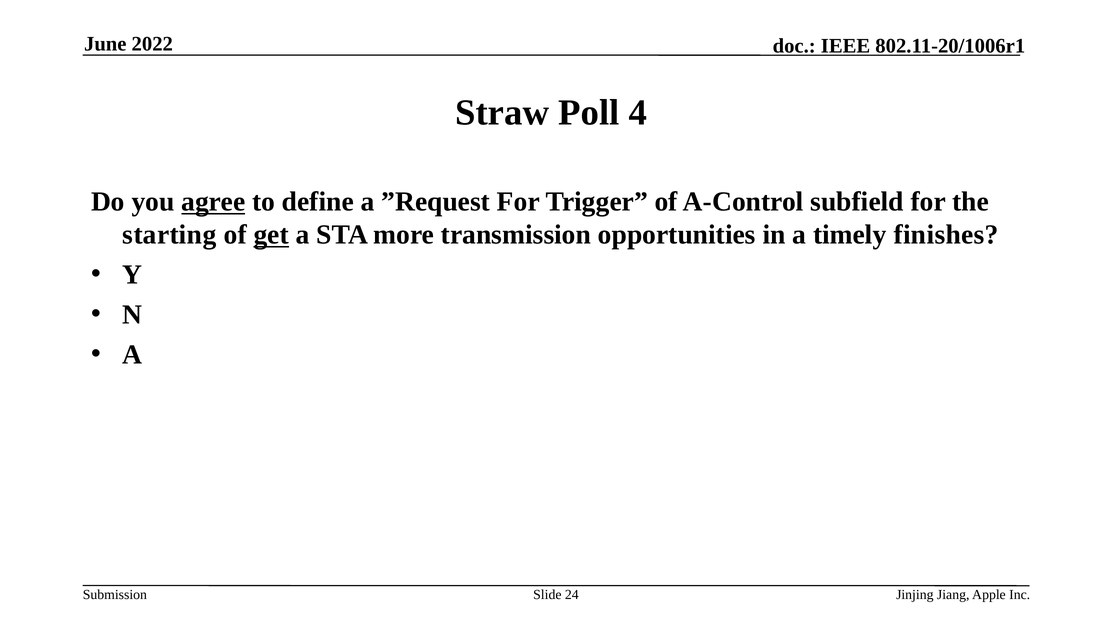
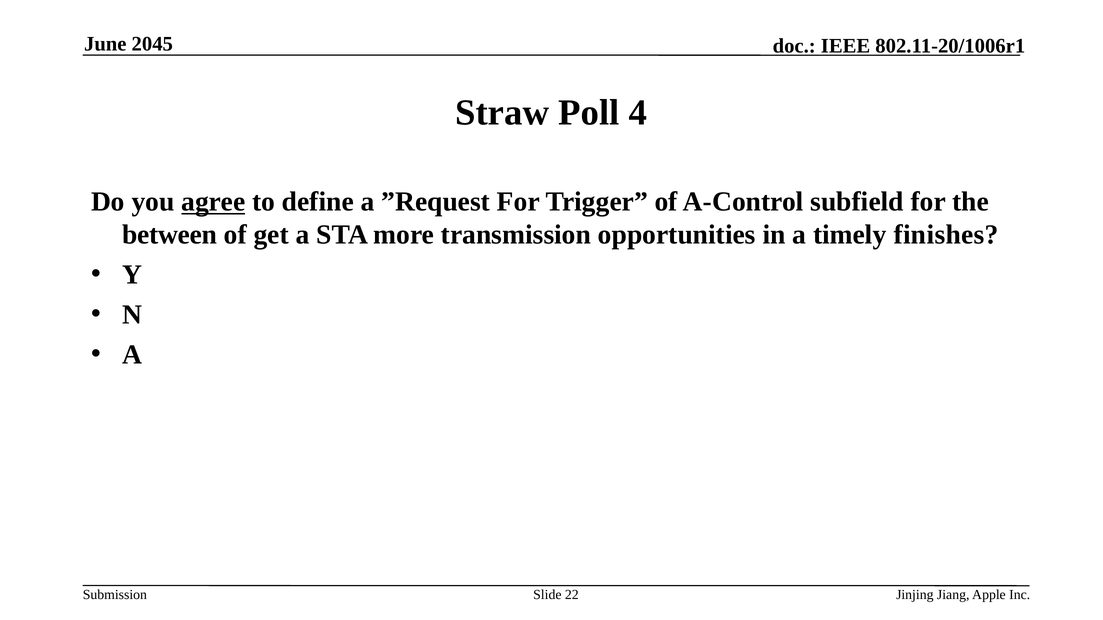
2022: 2022 -> 2045 (152, 44)
starting: starting -> between (170, 235)
get underline: present -> none (271, 235)
24: 24 -> 22 (572, 595)
